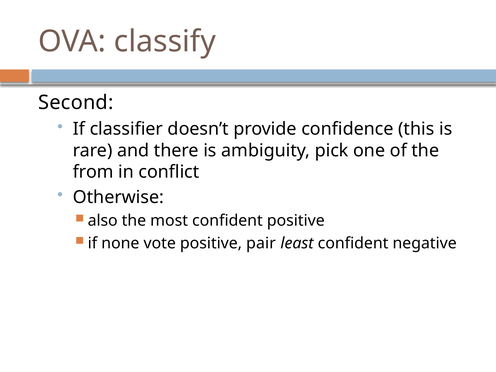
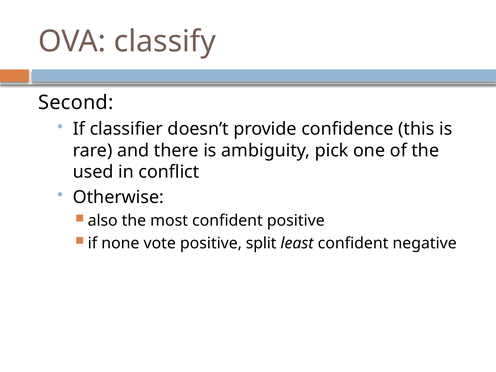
from: from -> used (93, 172)
pair: pair -> split (261, 243)
